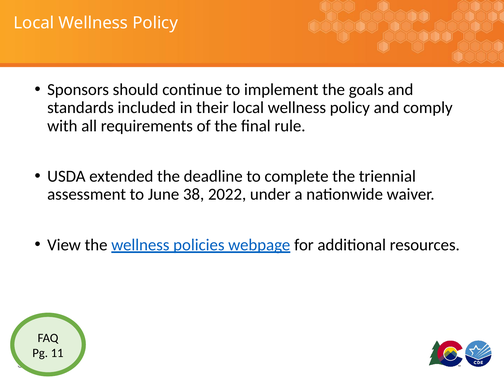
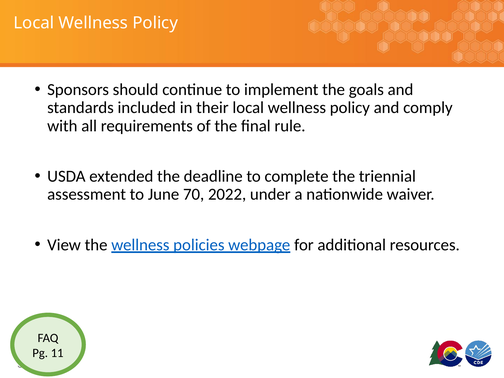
38: 38 -> 70 (194, 194)
